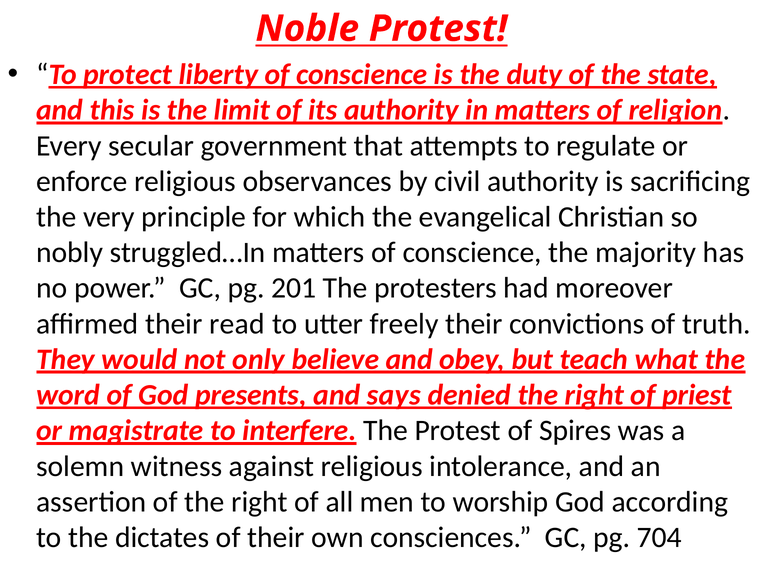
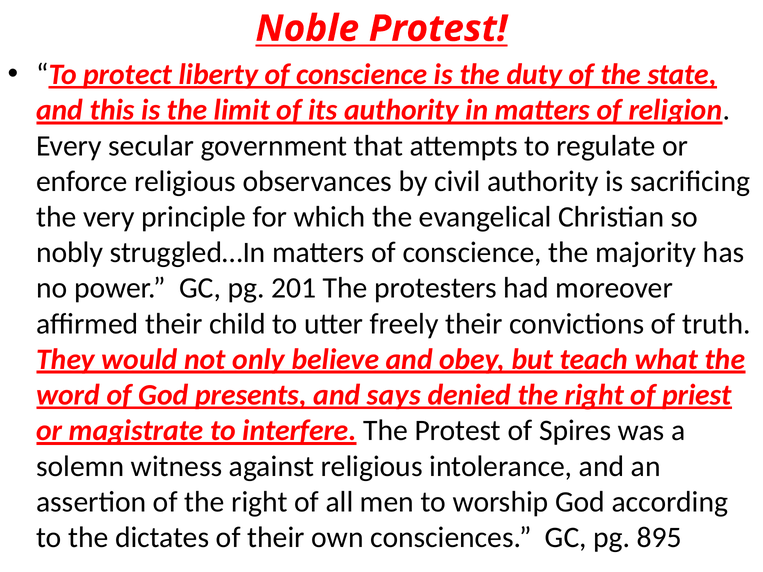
read: read -> child (237, 324)
704: 704 -> 895 (659, 538)
